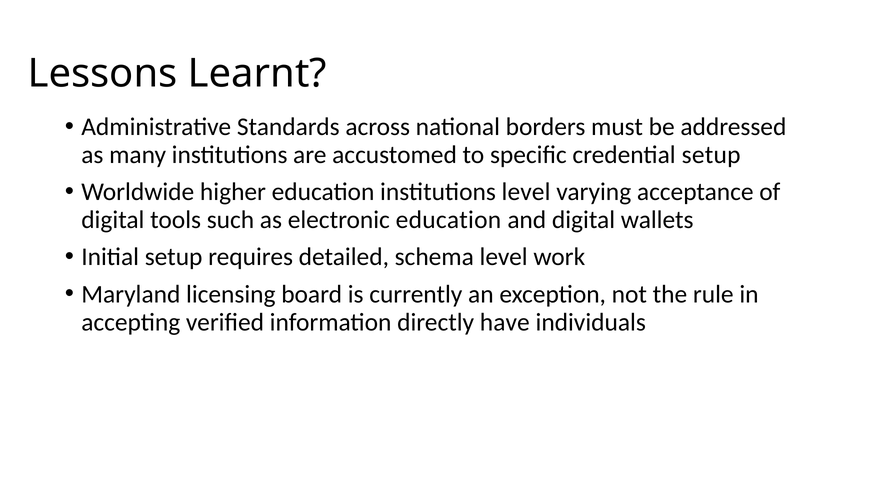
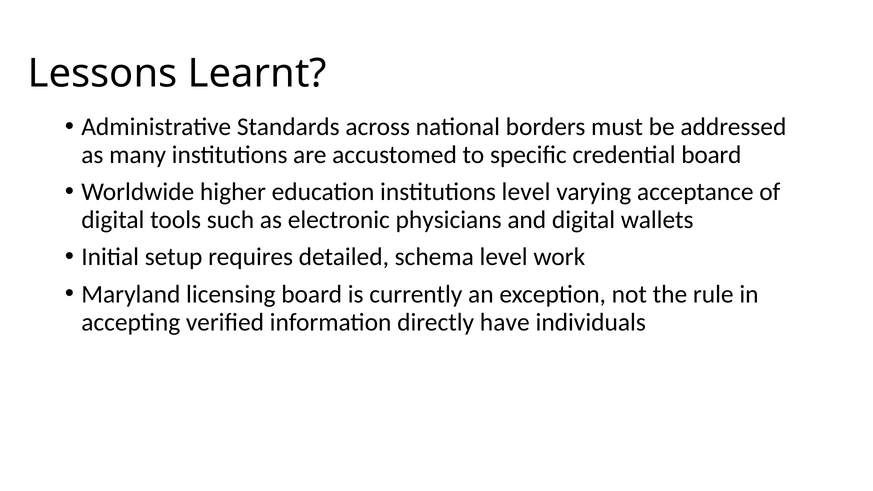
credential setup: setup -> board (711, 155)
electronic education: education -> physicians (449, 220)
